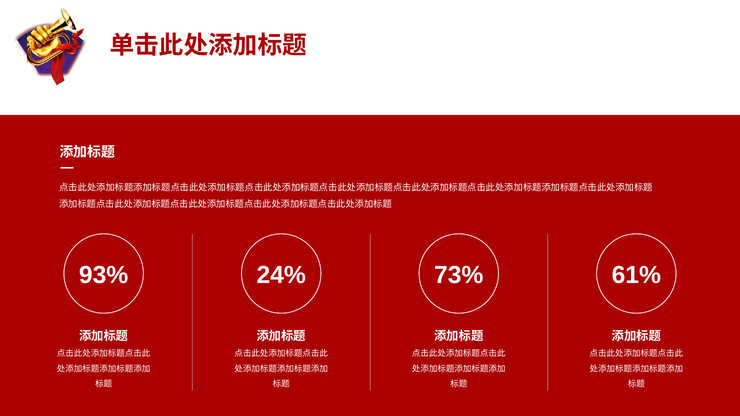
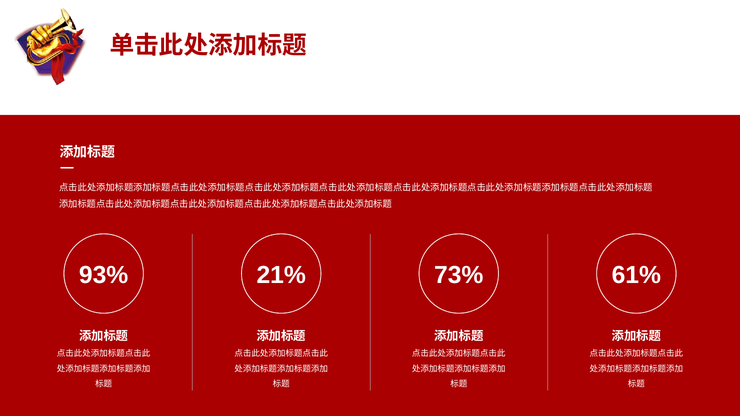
24%: 24% -> 21% (281, 275)
